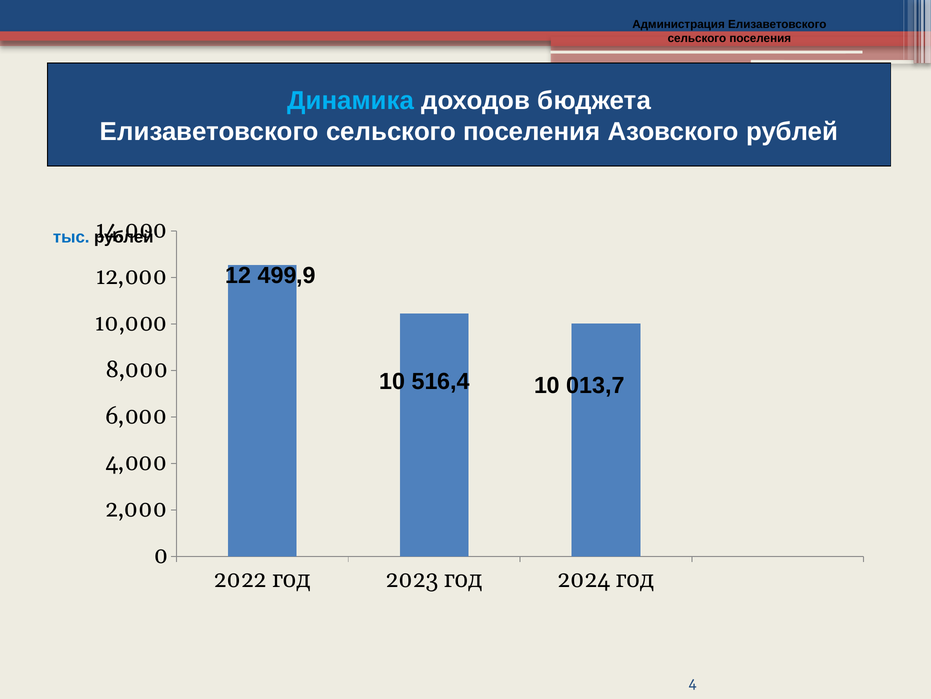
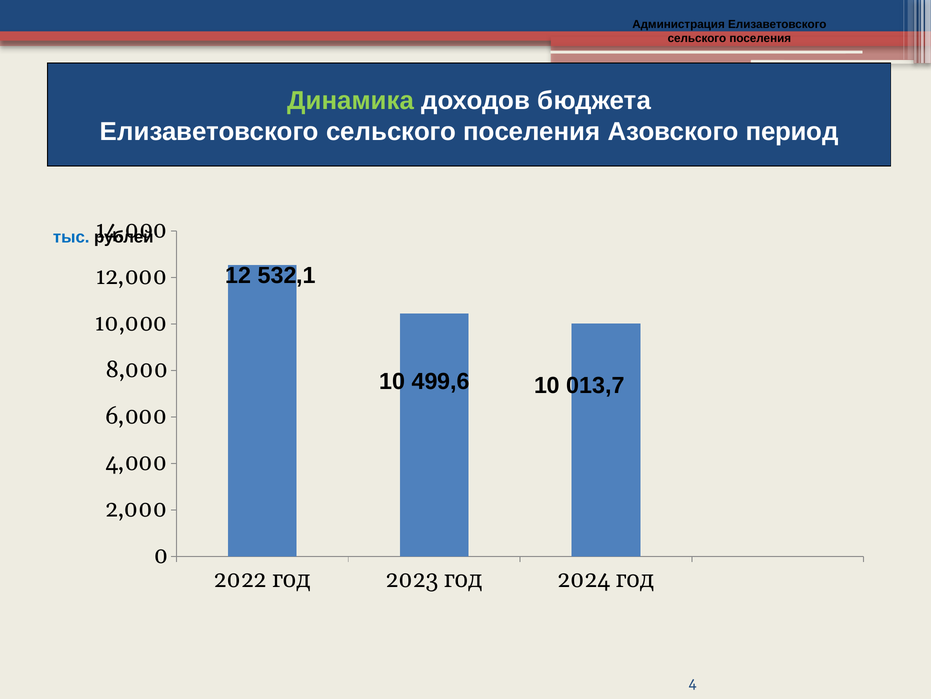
Динамика colour: light blue -> light green (351, 101)
Азовского рублей: рублей -> период (792, 132)
499,9: 499,9 -> 532,1 (287, 275)
516,4: 516,4 -> 499,6 (441, 381)
